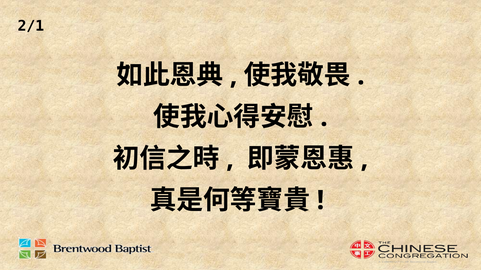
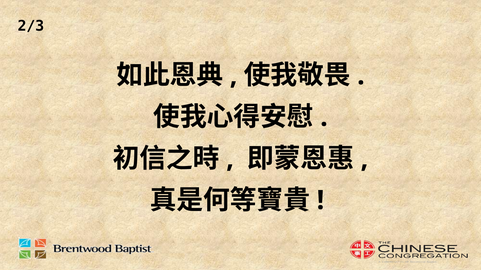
2/1: 2/1 -> 2/3 (31, 26)
